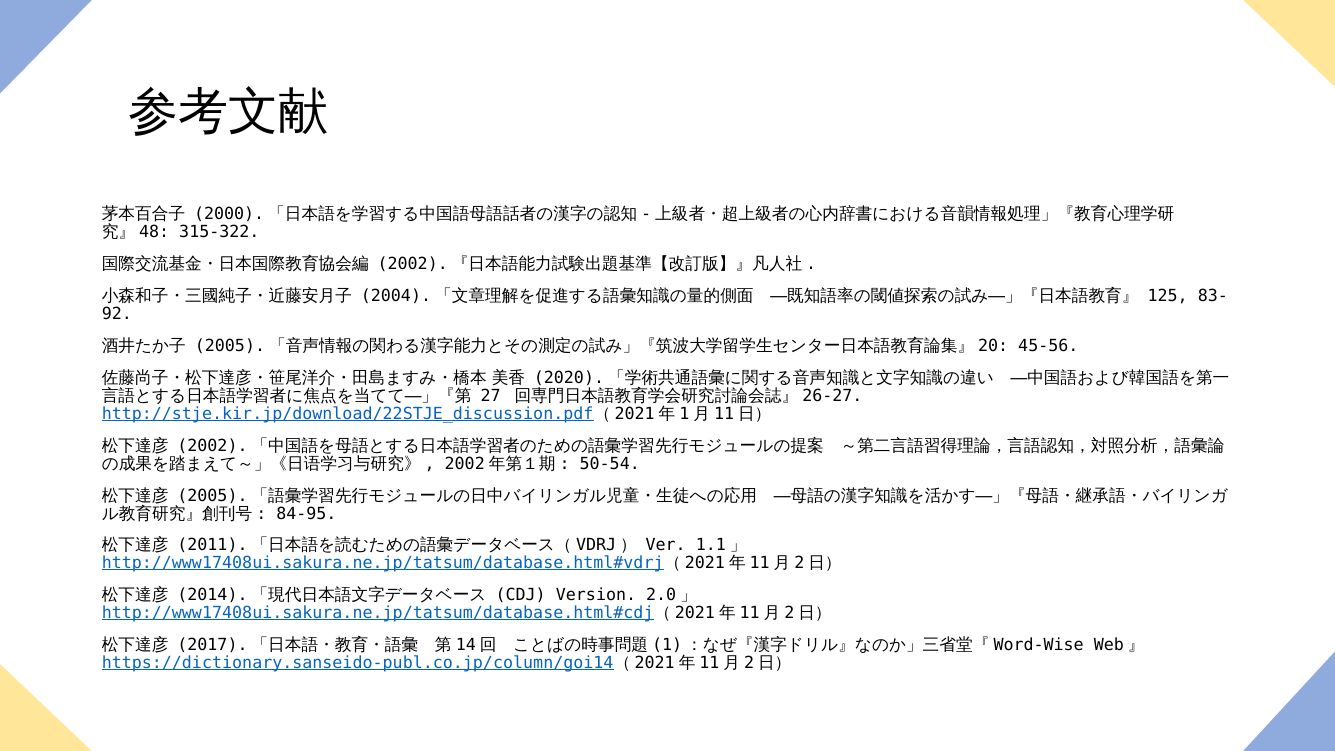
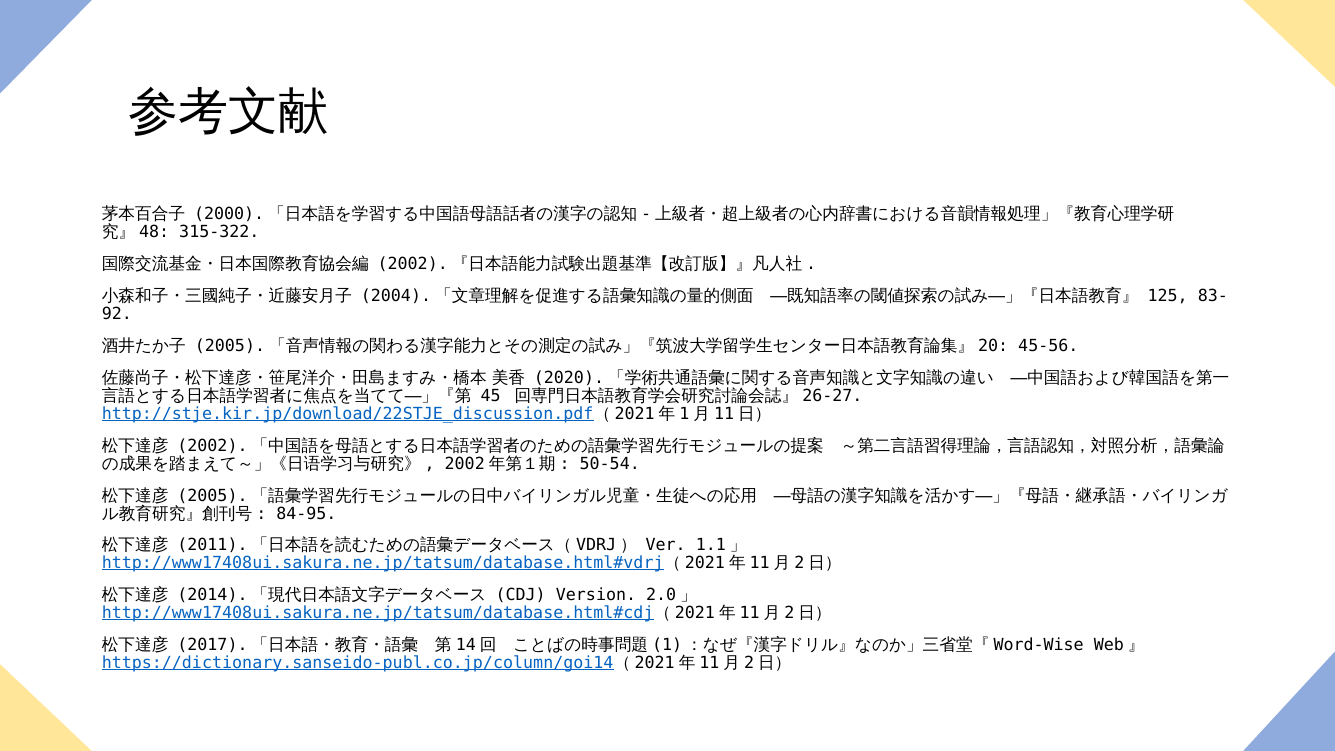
27: 27 -> 45 (491, 396)
